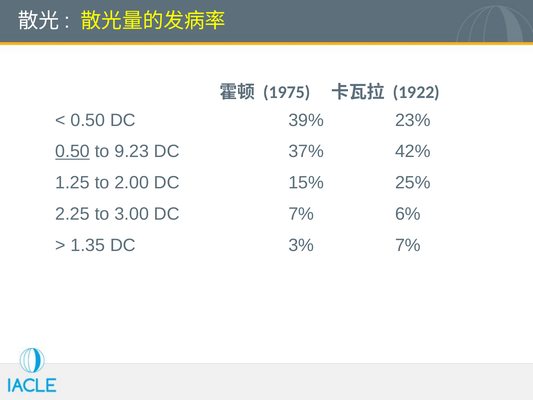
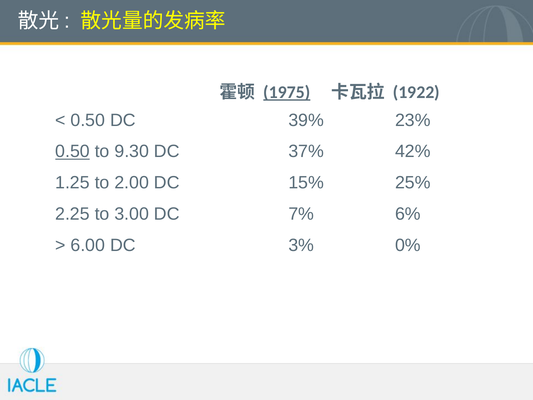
1975 underline: none -> present (287, 92)
9.23: 9.23 -> 9.30 (132, 151)
1.35: 1.35 -> 6.00 (88, 245)
3% 7%: 7% -> 0% (408, 245)
